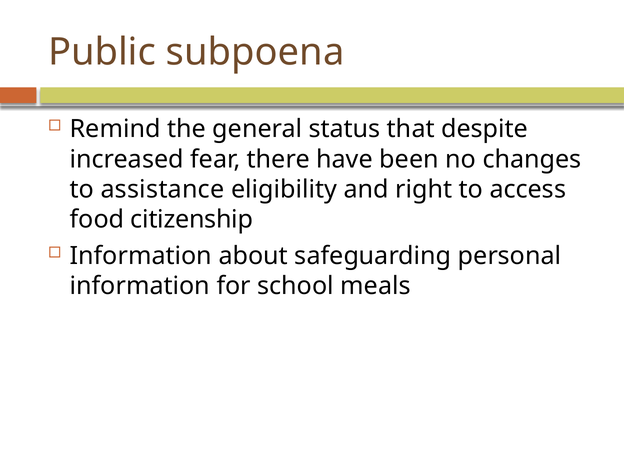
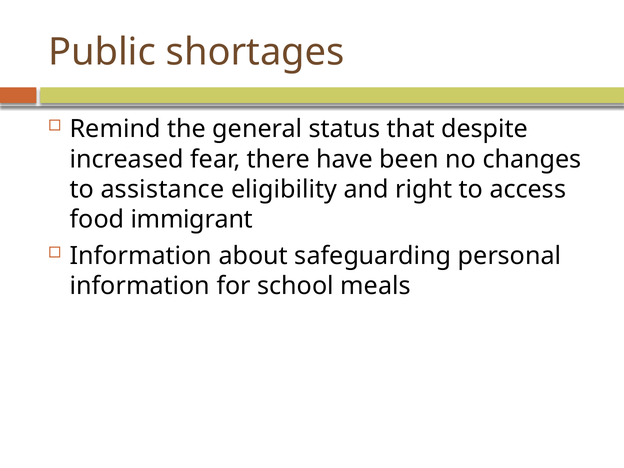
subpoena: subpoena -> shortages (255, 52)
citizenship: citizenship -> immigrant (192, 220)
